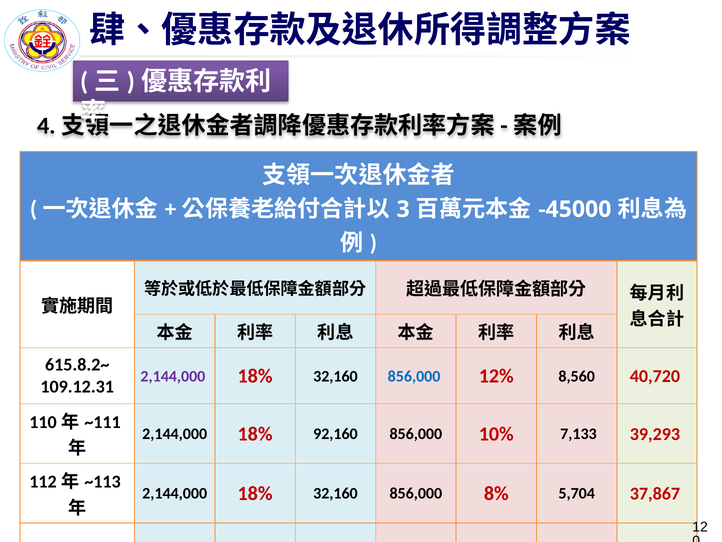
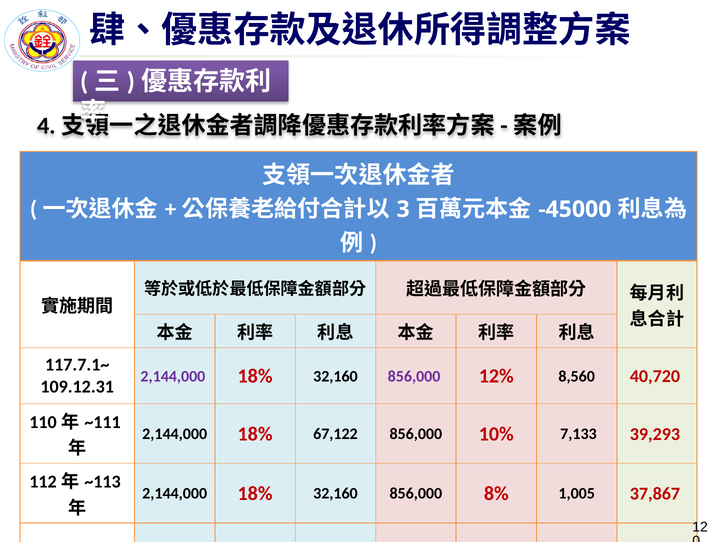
615.8.2~: 615.8.2~ -> 117.7.1~ (77, 365)
856,000 colour: blue -> purple (414, 376)
92,160: 92,160 -> 67,122 (335, 434)
5,704: 5,704 -> 1,005 (577, 493)
